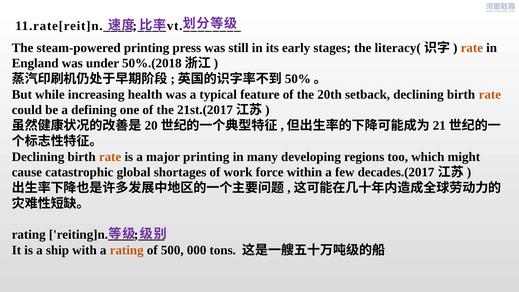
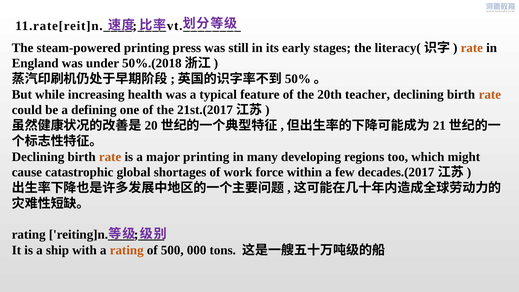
setback: setback -> teacher (368, 94)
